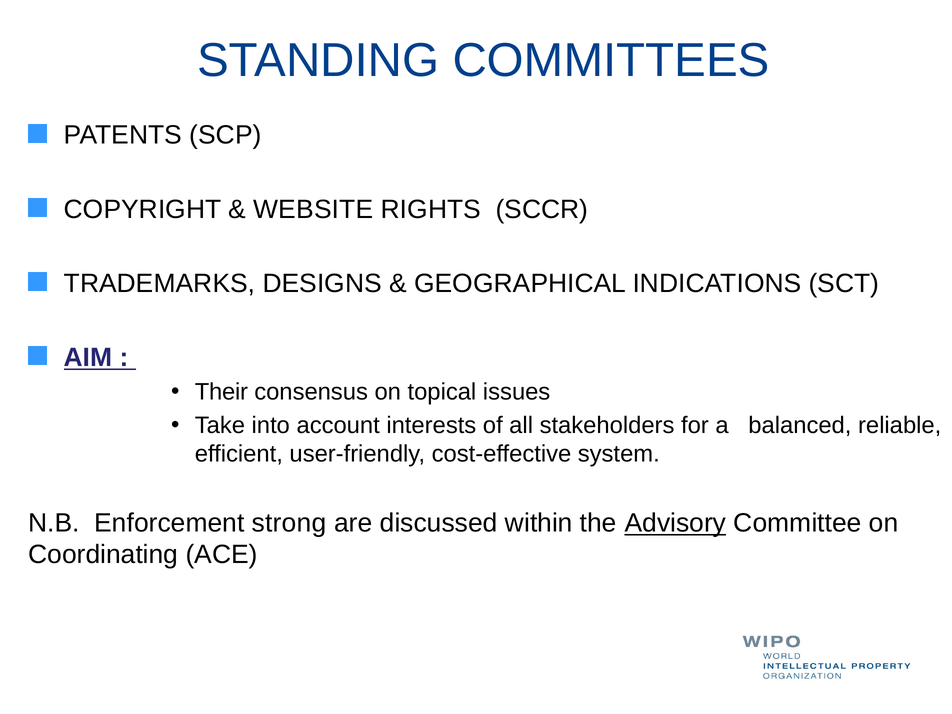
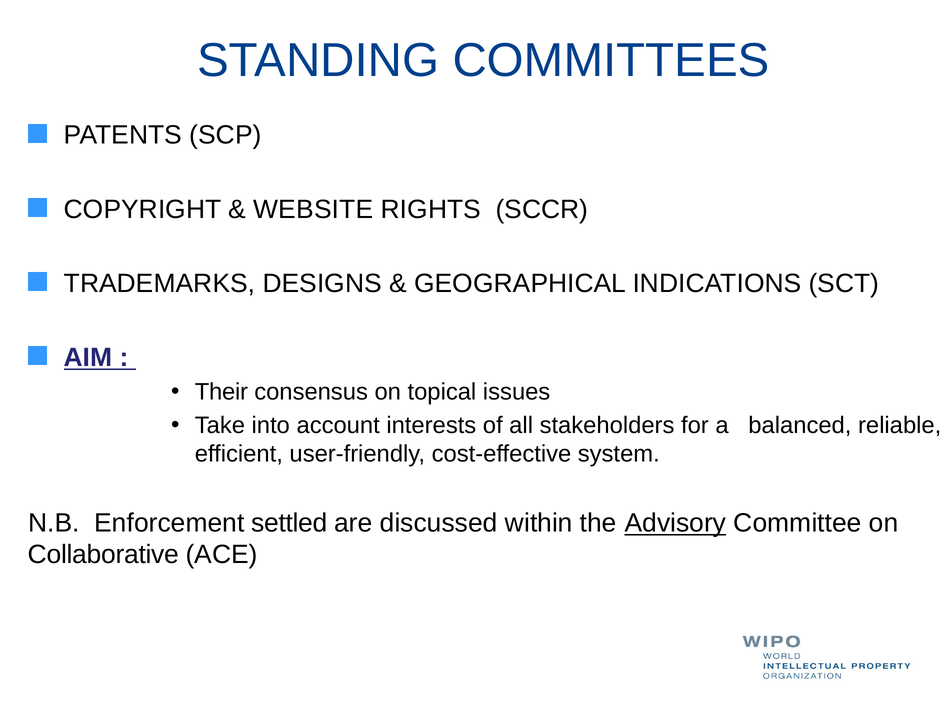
strong: strong -> settled (289, 523)
Coordinating: Coordinating -> Collaborative (103, 555)
